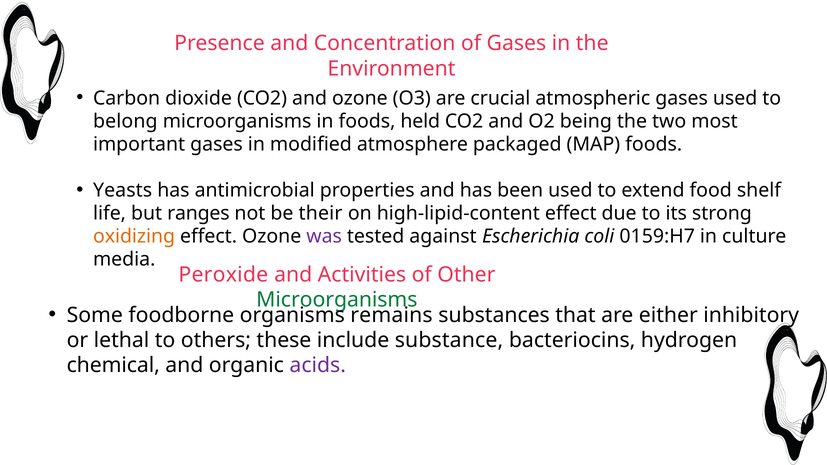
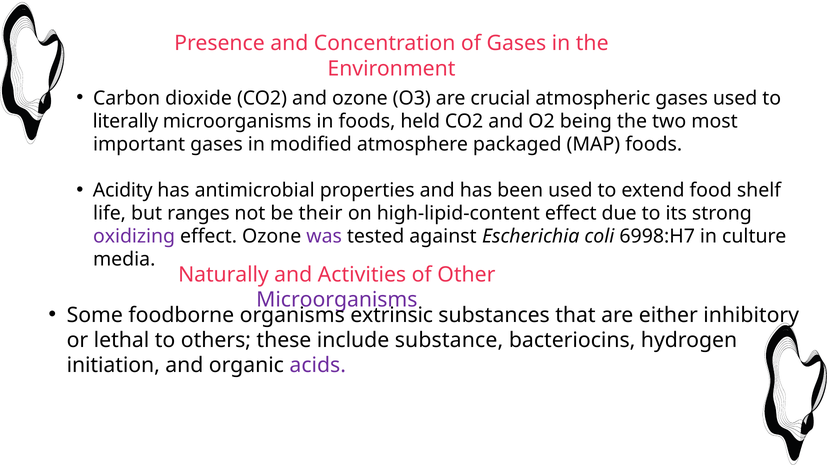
belong: belong -> literally (125, 121)
Yeasts: Yeasts -> Acidity (123, 190)
oxidizing colour: orange -> purple (134, 236)
0159:H7: 0159:H7 -> 6998:H7 (657, 236)
Peroxide: Peroxide -> Naturally (223, 275)
Microorganisms colour: green -> purple (337, 300)
remains: remains -> extrinsic (392, 315)
chemical: chemical -> initiation (113, 365)
